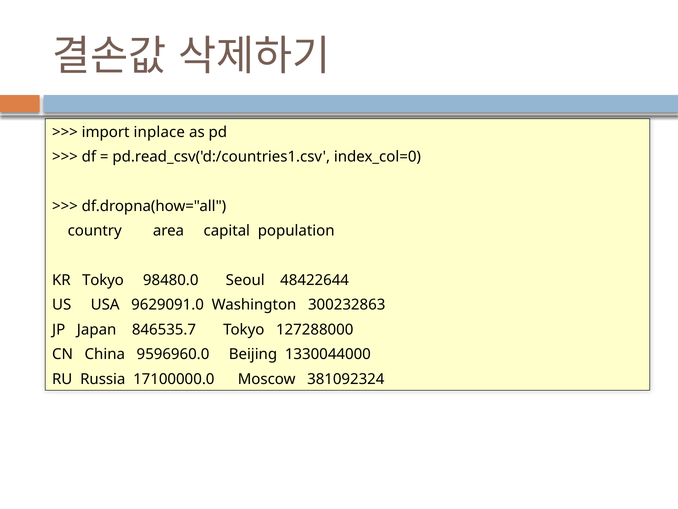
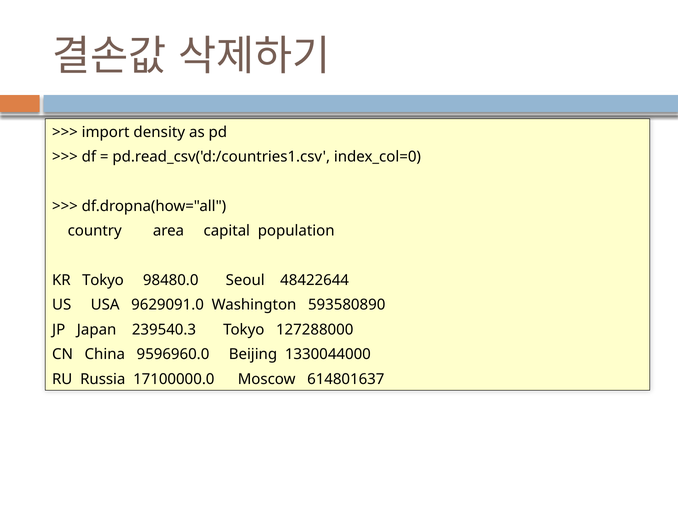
inplace: inplace -> density (159, 132)
300232863: 300232863 -> 593580890 (347, 305)
846535.7: 846535.7 -> 239540.3 (164, 329)
381092324: 381092324 -> 614801637 (346, 379)
